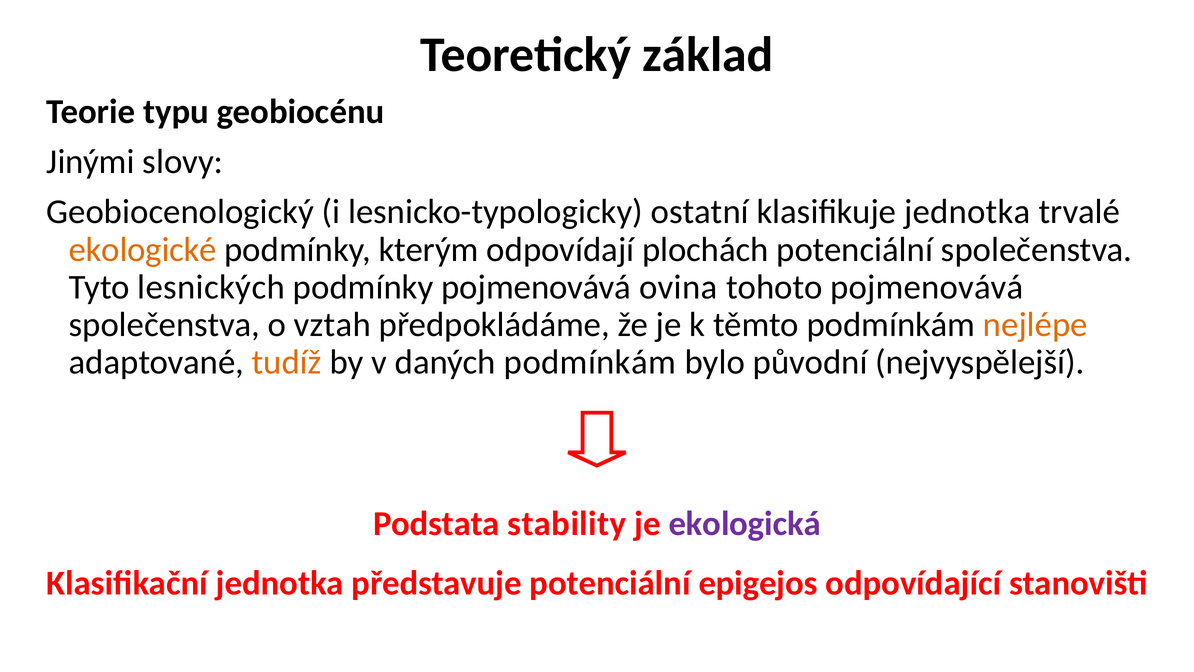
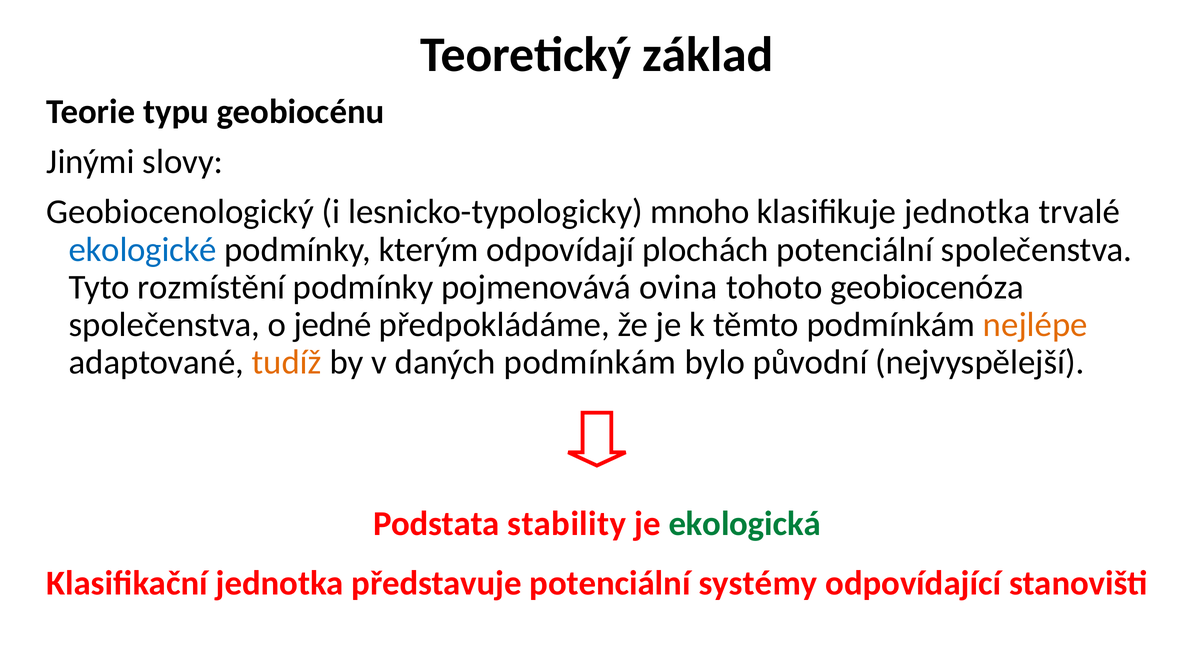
ostatní: ostatní -> mnoho (700, 212)
ekologické colour: orange -> blue (143, 249)
lesnických: lesnických -> rozmístění (211, 287)
tohoto pojmenovává: pojmenovává -> geobiocenóza (927, 287)
vztah: vztah -> jedné (333, 325)
ekologická colour: purple -> green (745, 524)
epigejos: epigejos -> systémy (758, 583)
